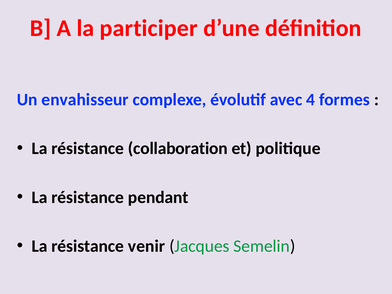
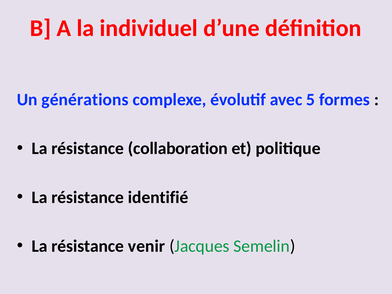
participer: participer -> individuel (149, 28)
envahisseur: envahisseur -> générations (85, 100)
4: 4 -> 5 (311, 100)
pendant: pendant -> identifié (158, 197)
